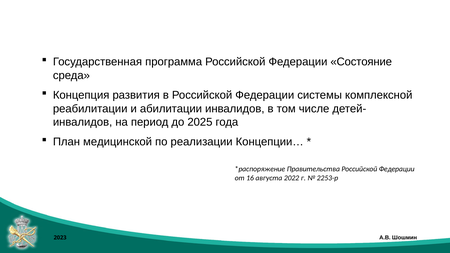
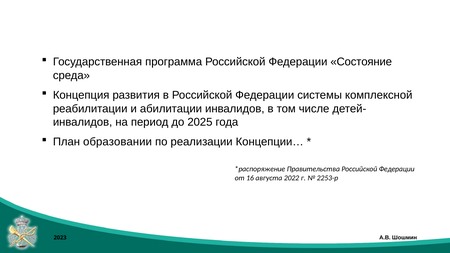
медицинской: медицинской -> образовании (118, 142)
